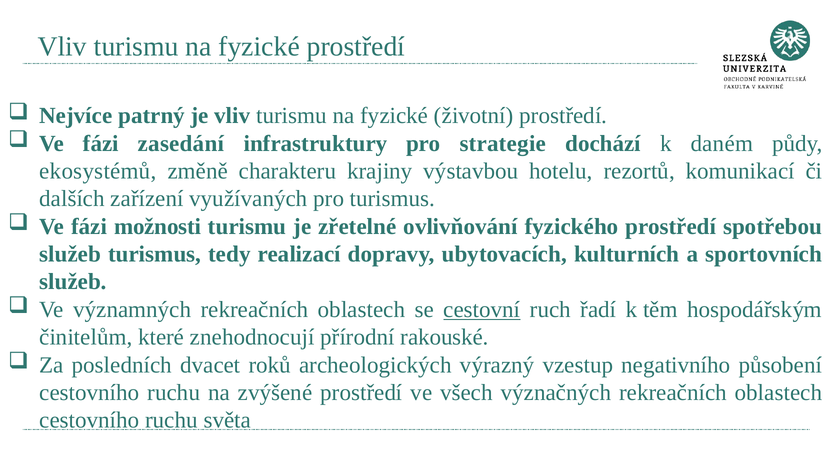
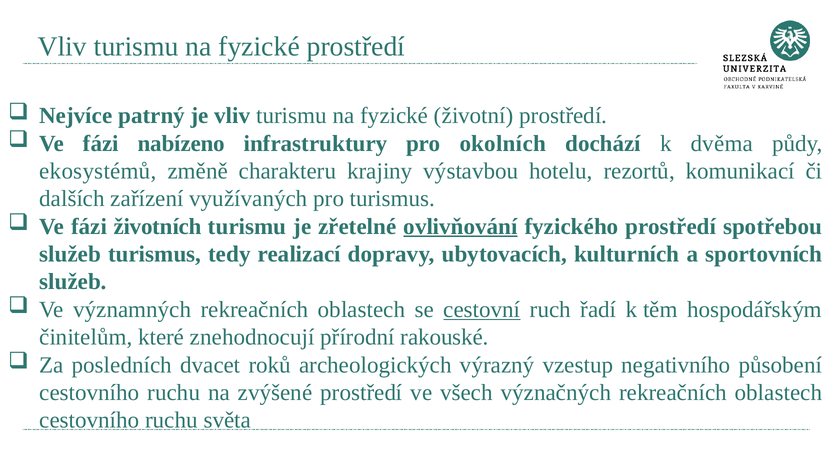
zasedání: zasedání -> nabízeno (181, 144)
strategie: strategie -> okolních (503, 144)
daném: daném -> dvěma (722, 144)
možnosti: možnosti -> životních (158, 227)
ovlivňování underline: none -> present (461, 227)
